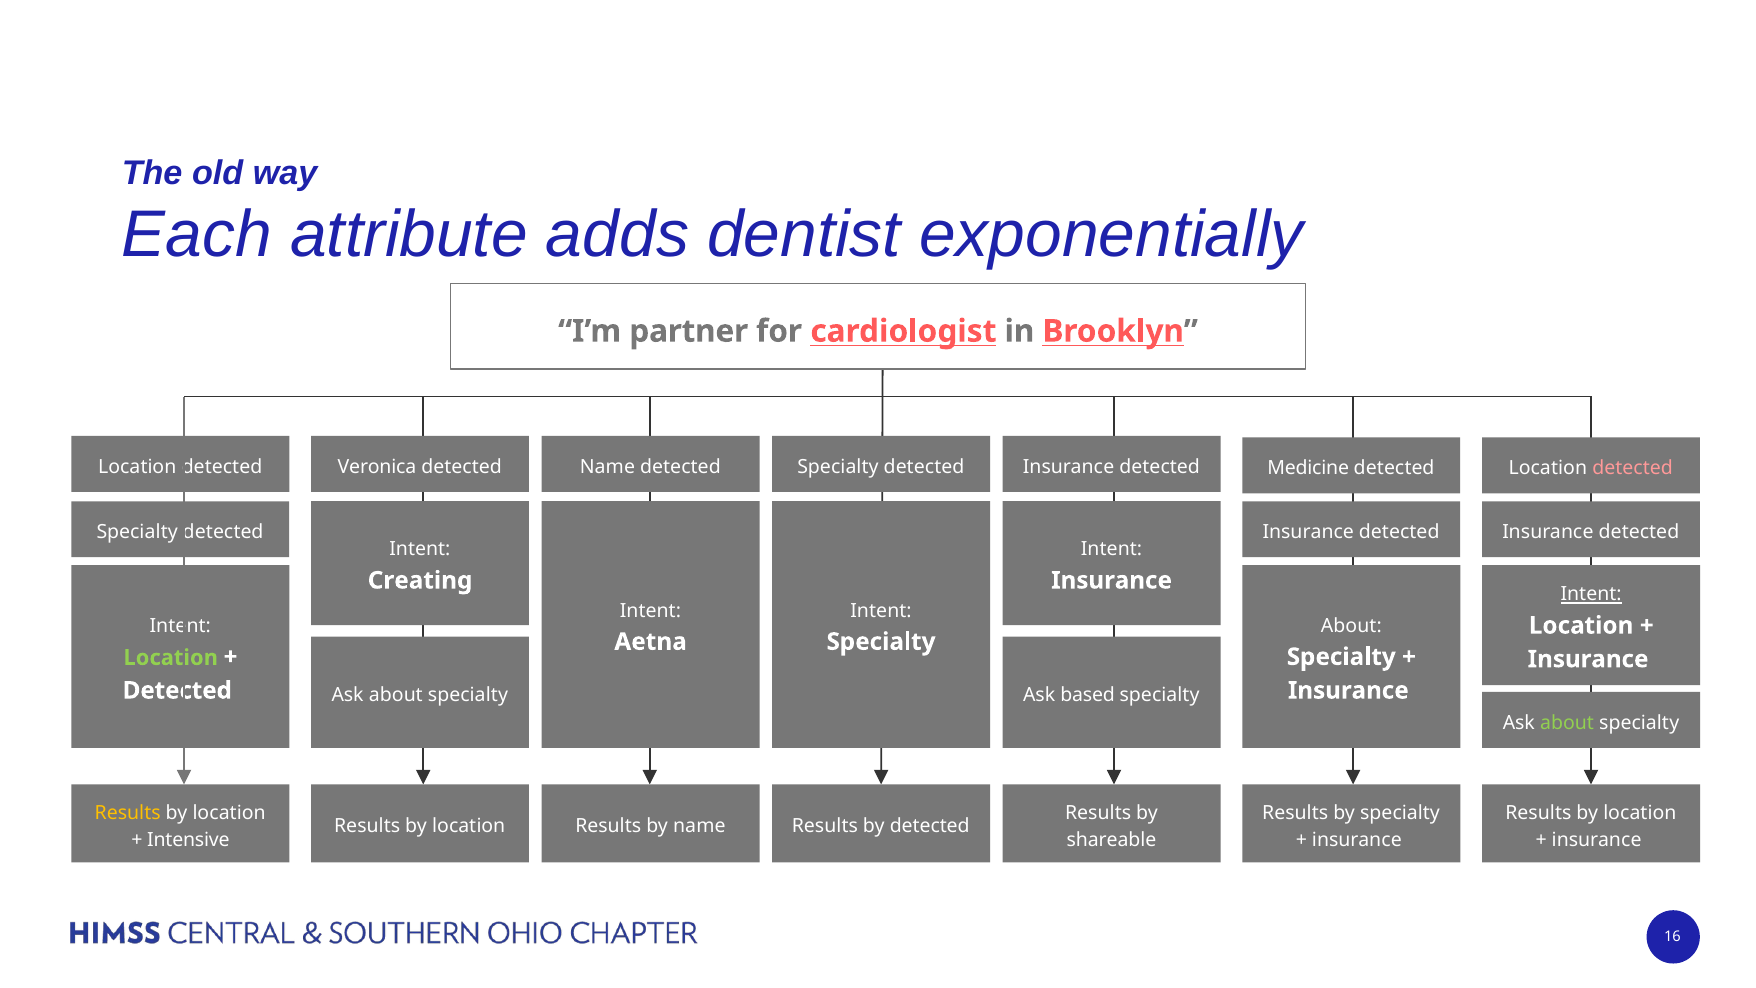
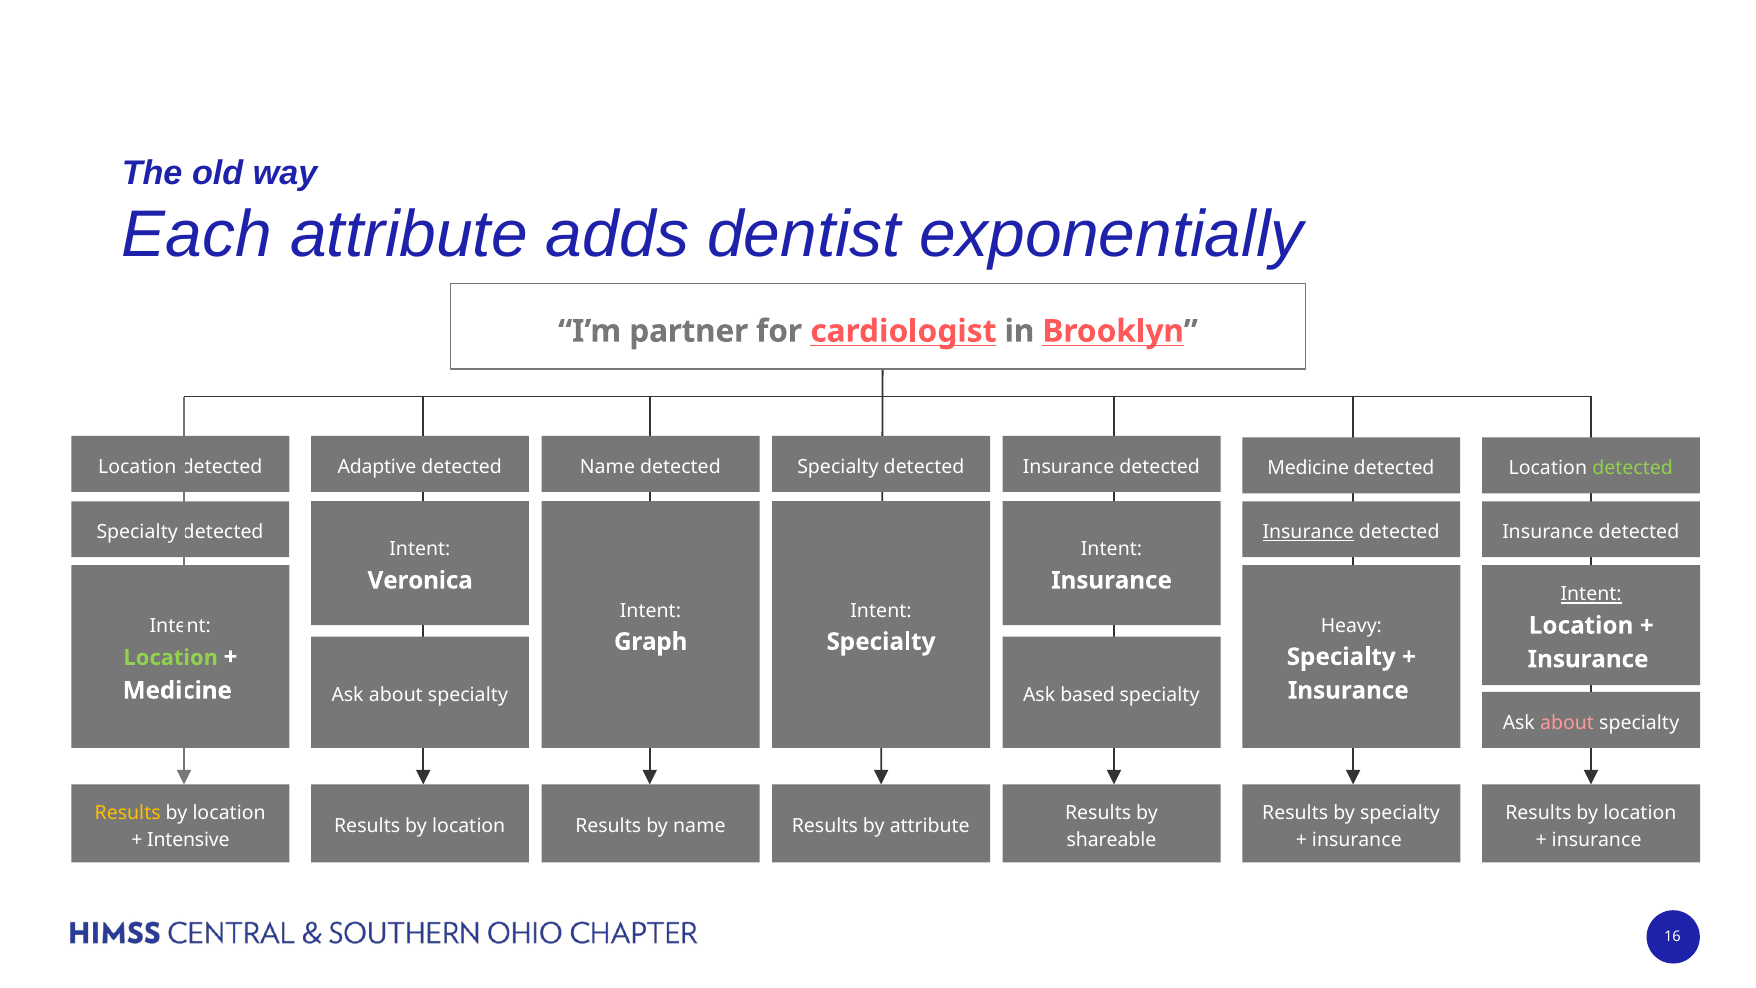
Veronica: Veronica -> Adaptive (377, 467)
detected colour: pink -> light green (1633, 468)
Insurance underline: none -> present (1308, 532)
Creating: Creating -> Veronica (420, 580)
About: About -> Heavy (1351, 626)
Aetna: Aetna -> Graph (651, 642)
Detected: Detected -> Medicine (177, 690)
about colour: light green -> pink (1567, 723)
by detected: detected -> attribute (930, 826)
